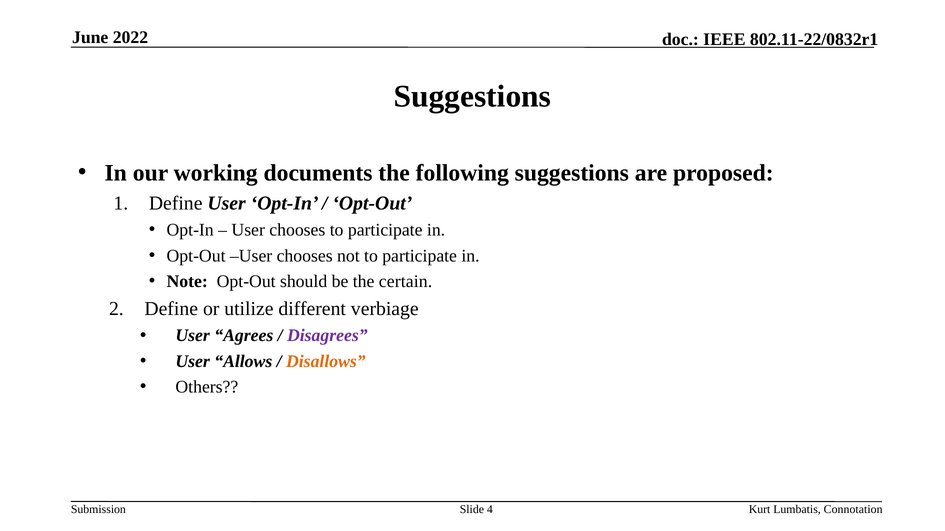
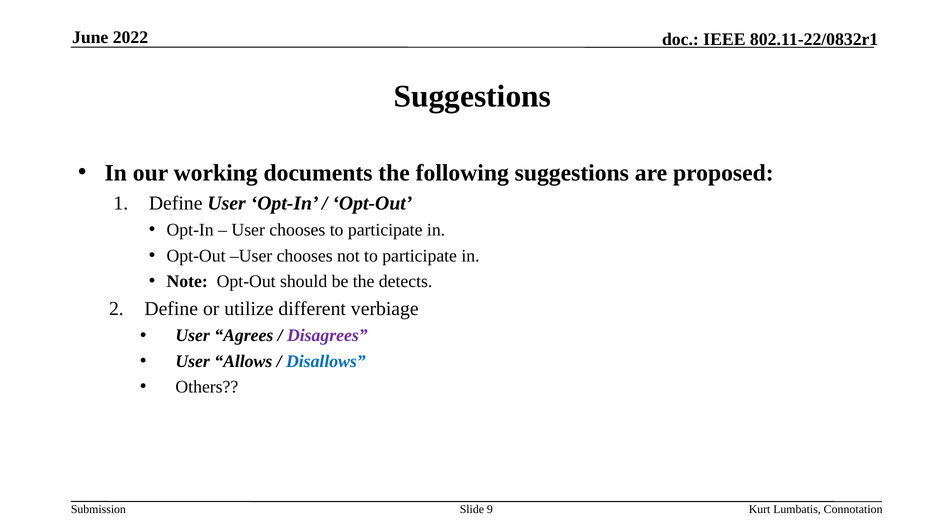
certain: certain -> detects (406, 282)
Disallows colour: orange -> blue (326, 362)
4: 4 -> 9 (490, 510)
